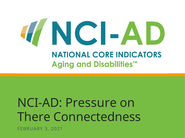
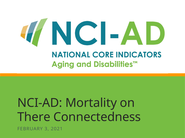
Pressure: Pressure -> Mortality (91, 103)
